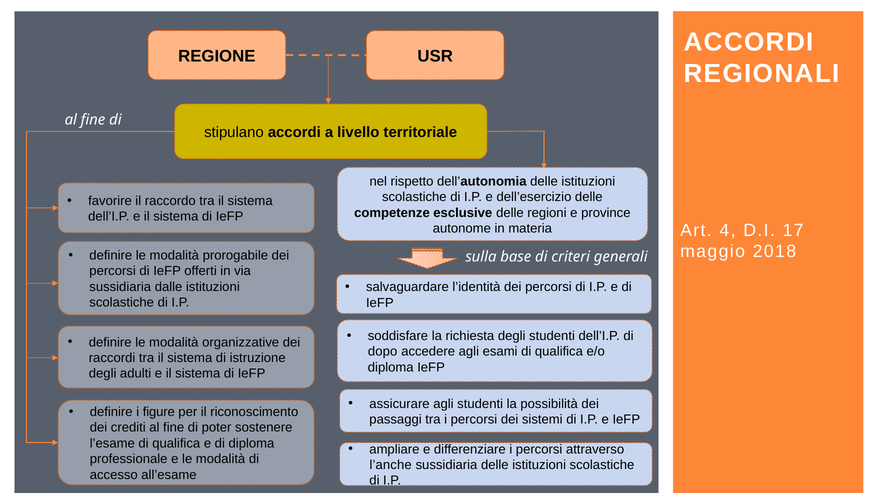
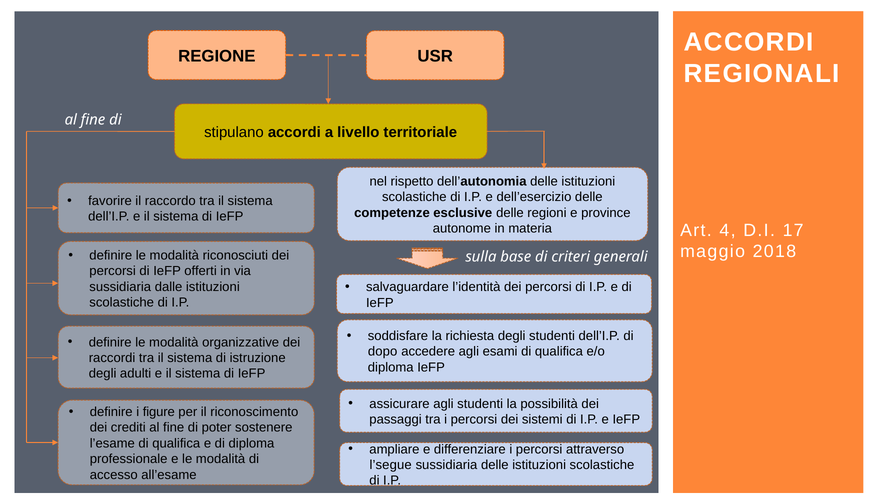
prorogabile: prorogabile -> riconosciuti (235, 255)
l’anche: l’anche -> l’segue (391, 465)
